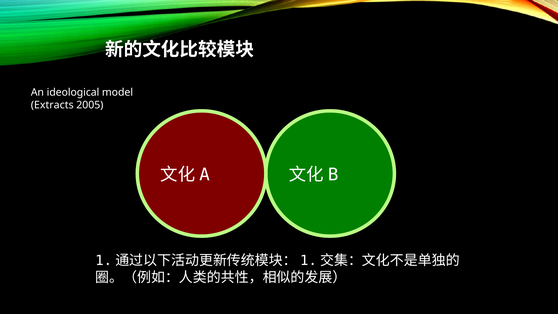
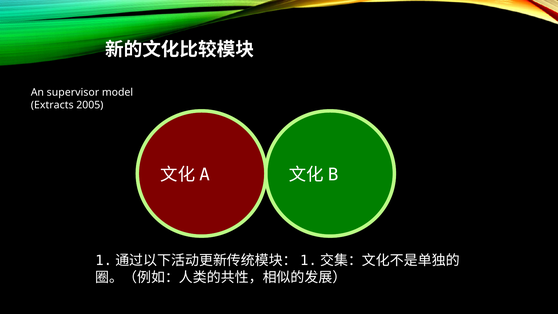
ideological: ideological -> supervisor (73, 92)
